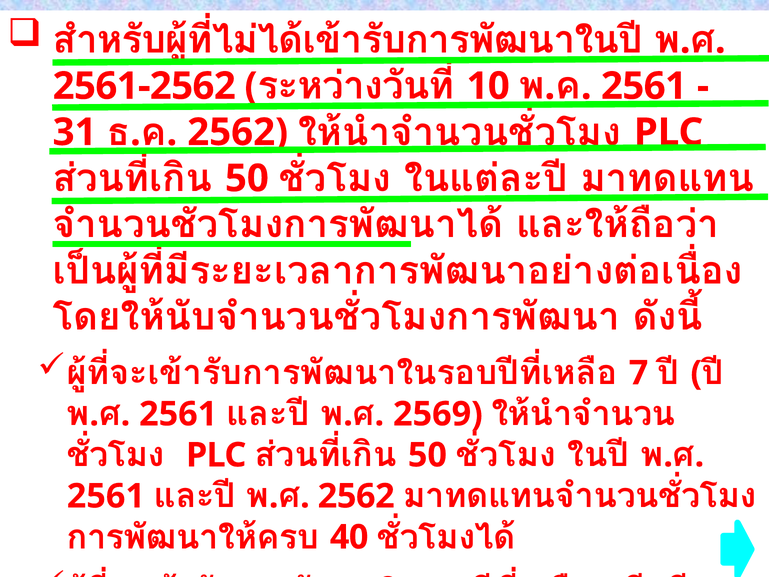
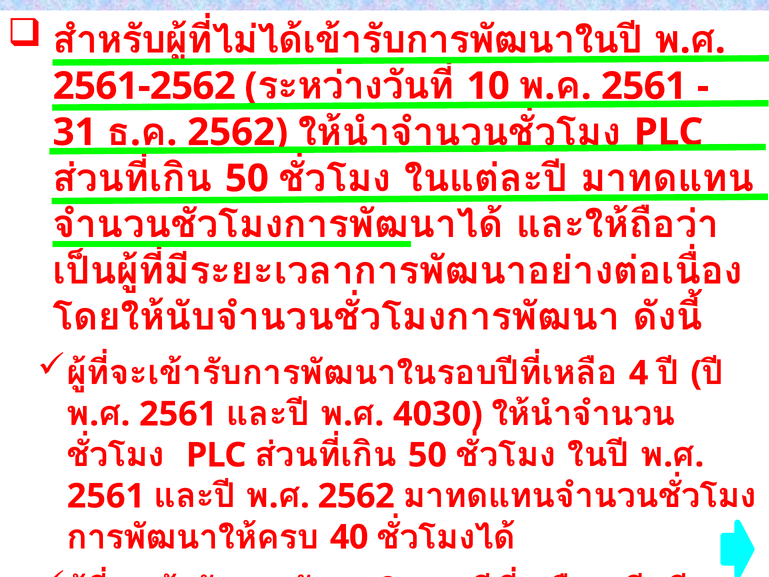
7: 7 -> 4 (639, 373)
2569: 2569 -> 4030 (438, 414)
